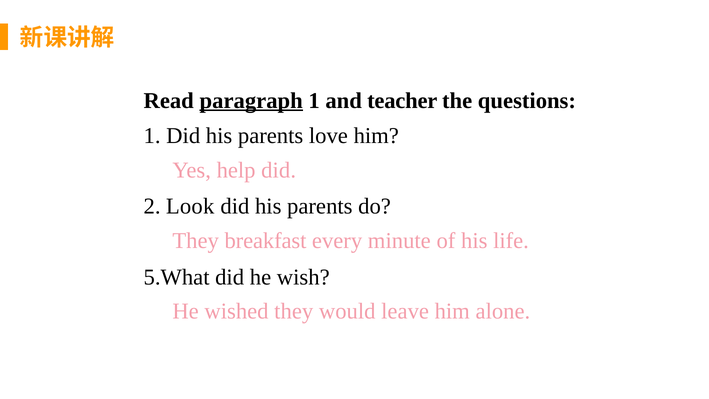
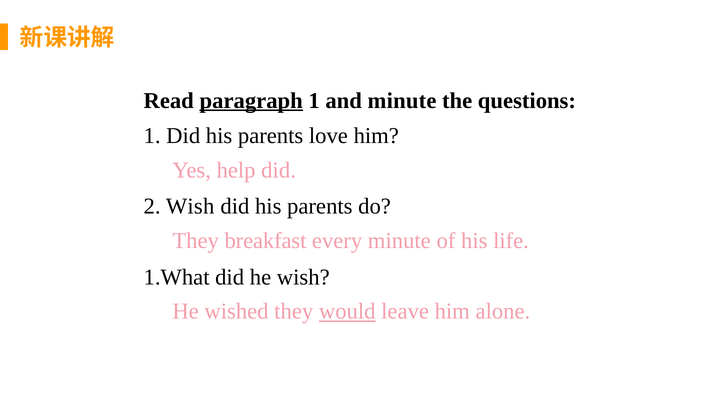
and teacher: teacher -> minute (402, 100)
2 Look: Look -> Wish (190, 206)
5.What: 5.What -> 1.What (177, 277)
would underline: none -> present (347, 311)
